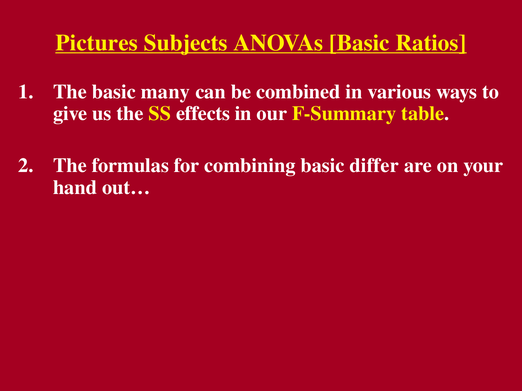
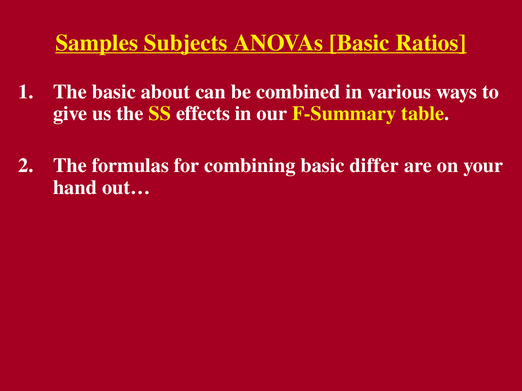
Pictures: Pictures -> Samples (97, 43)
many: many -> about (166, 92)
